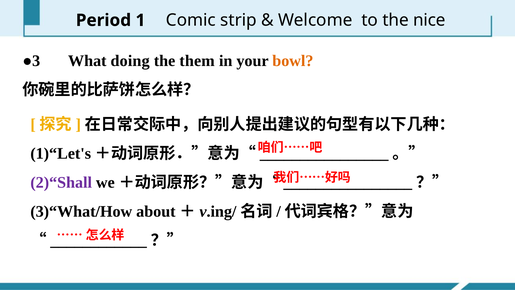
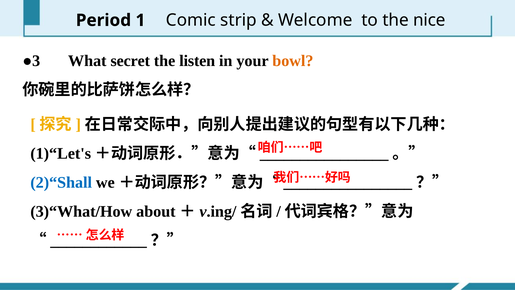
doing: doing -> secret (130, 61)
them: them -> listen (197, 61)
2)“Shall colour: purple -> blue (61, 182)
